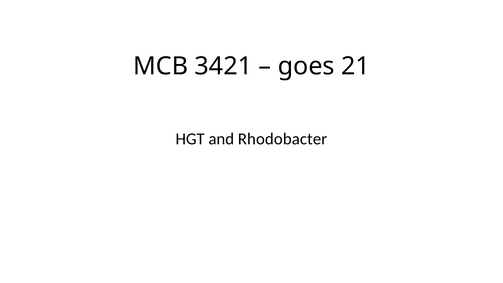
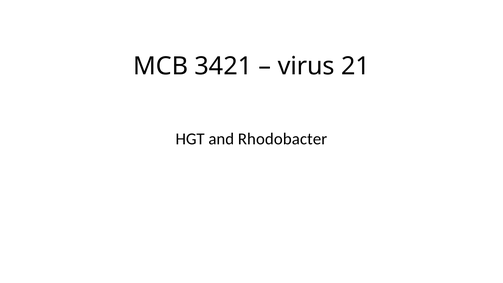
goes: goes -> virus (306, 66)
